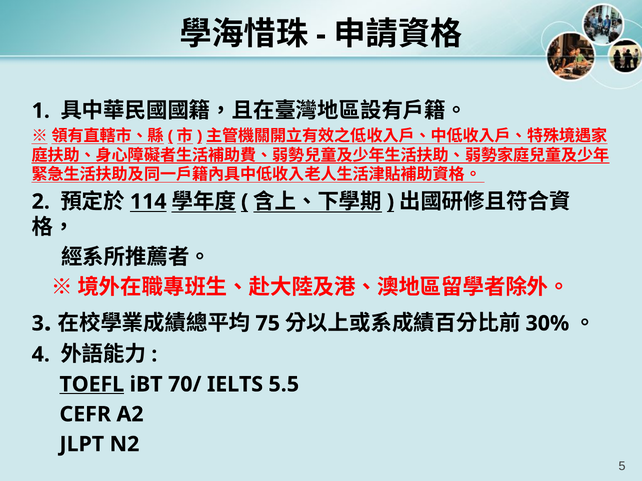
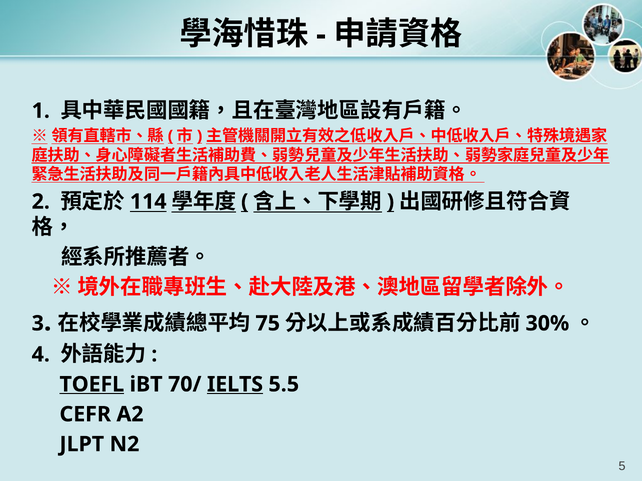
IELTS underline: none -> present (235, 385)
